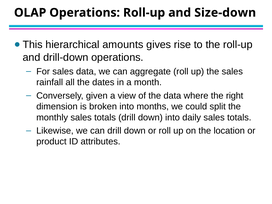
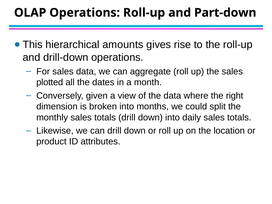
Size-down: Size-down -> Part-down (225, 13)
rainfall: rainfall -> plotted (50, 82)
